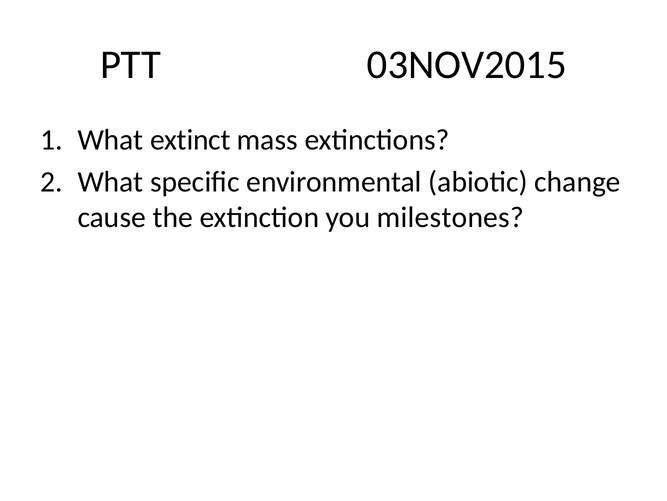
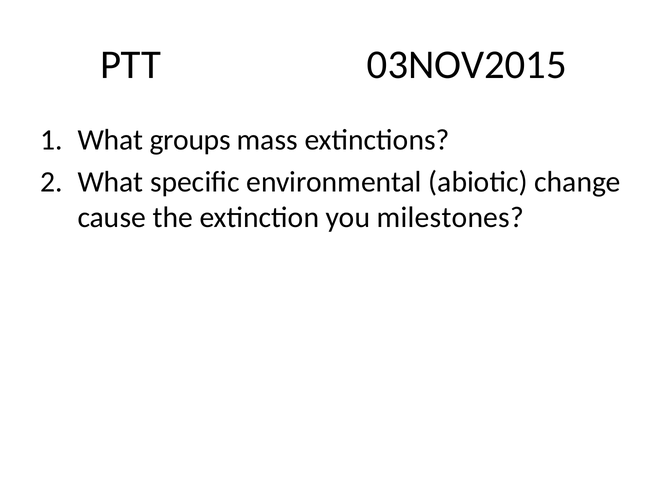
extinct: extinct -> groups (190, 140)
